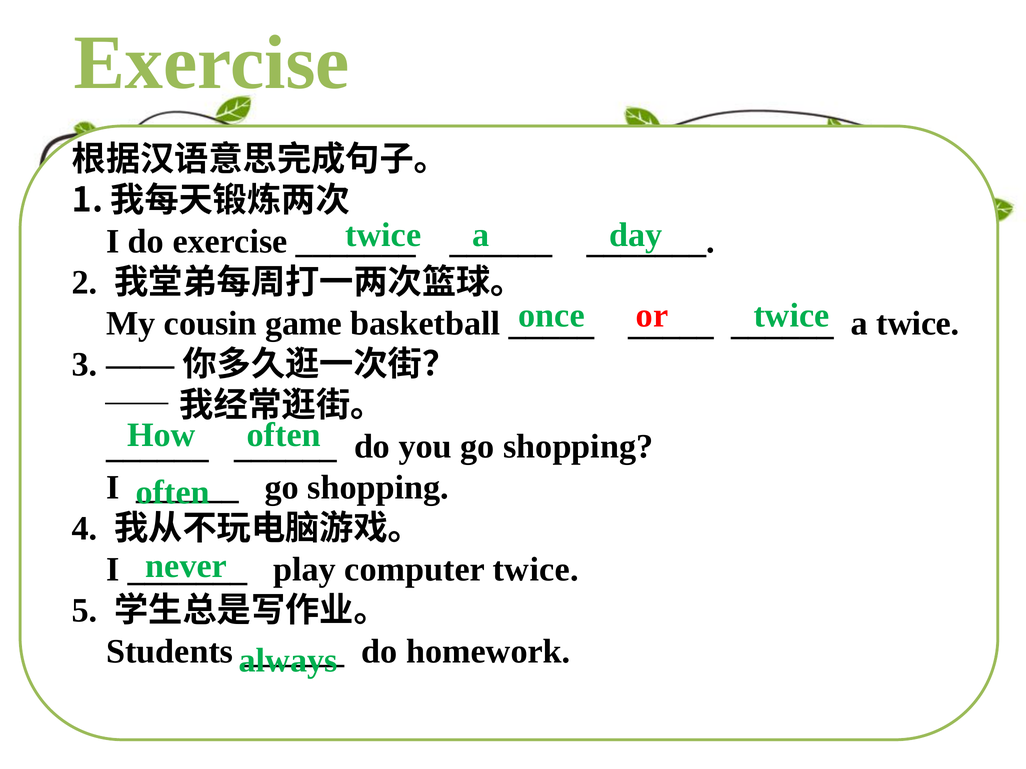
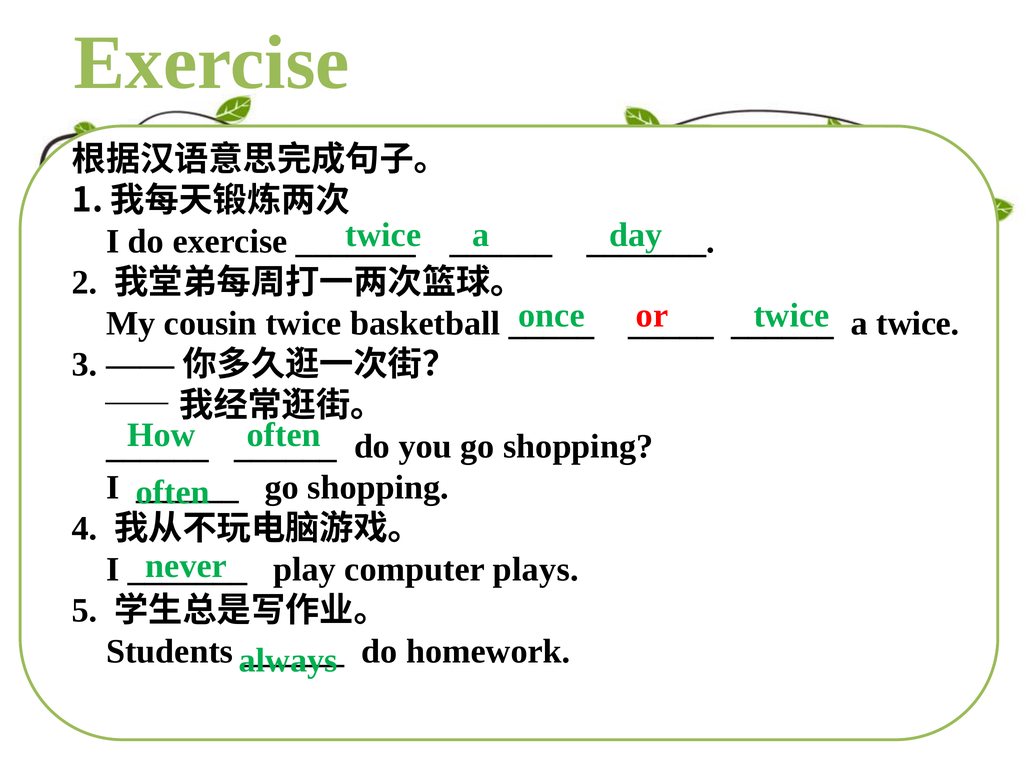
cousin game: game -> twice (304, 324)
computer twice: twice -> plays (536, 570)
